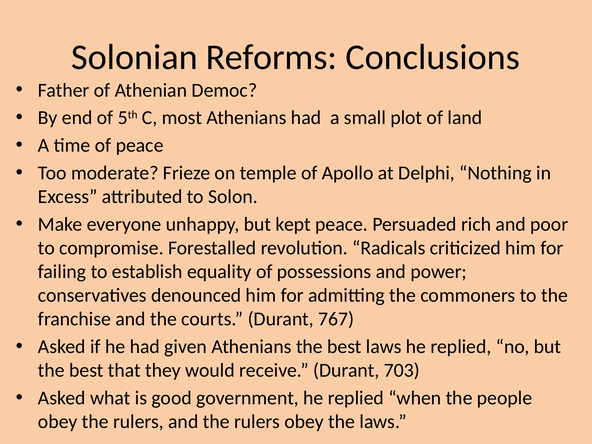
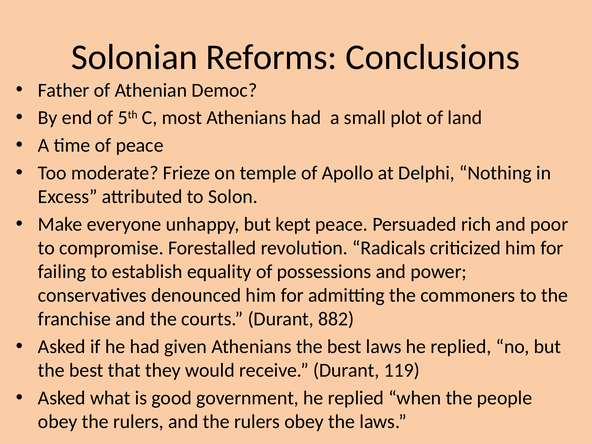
767: 767 -> 882 (336, 319)
703: 703 -> 119 (402, 370)
